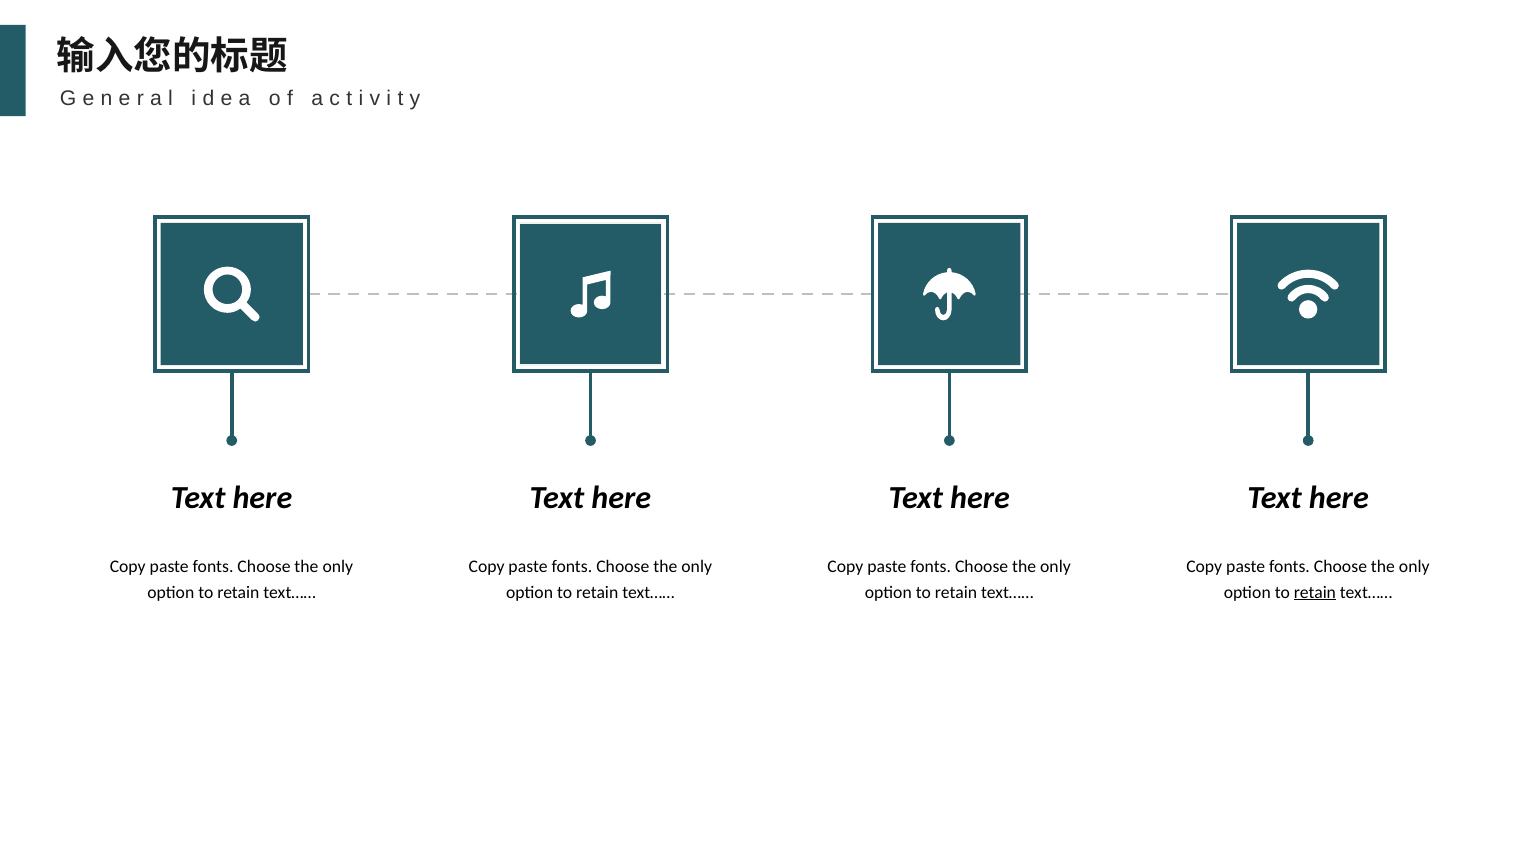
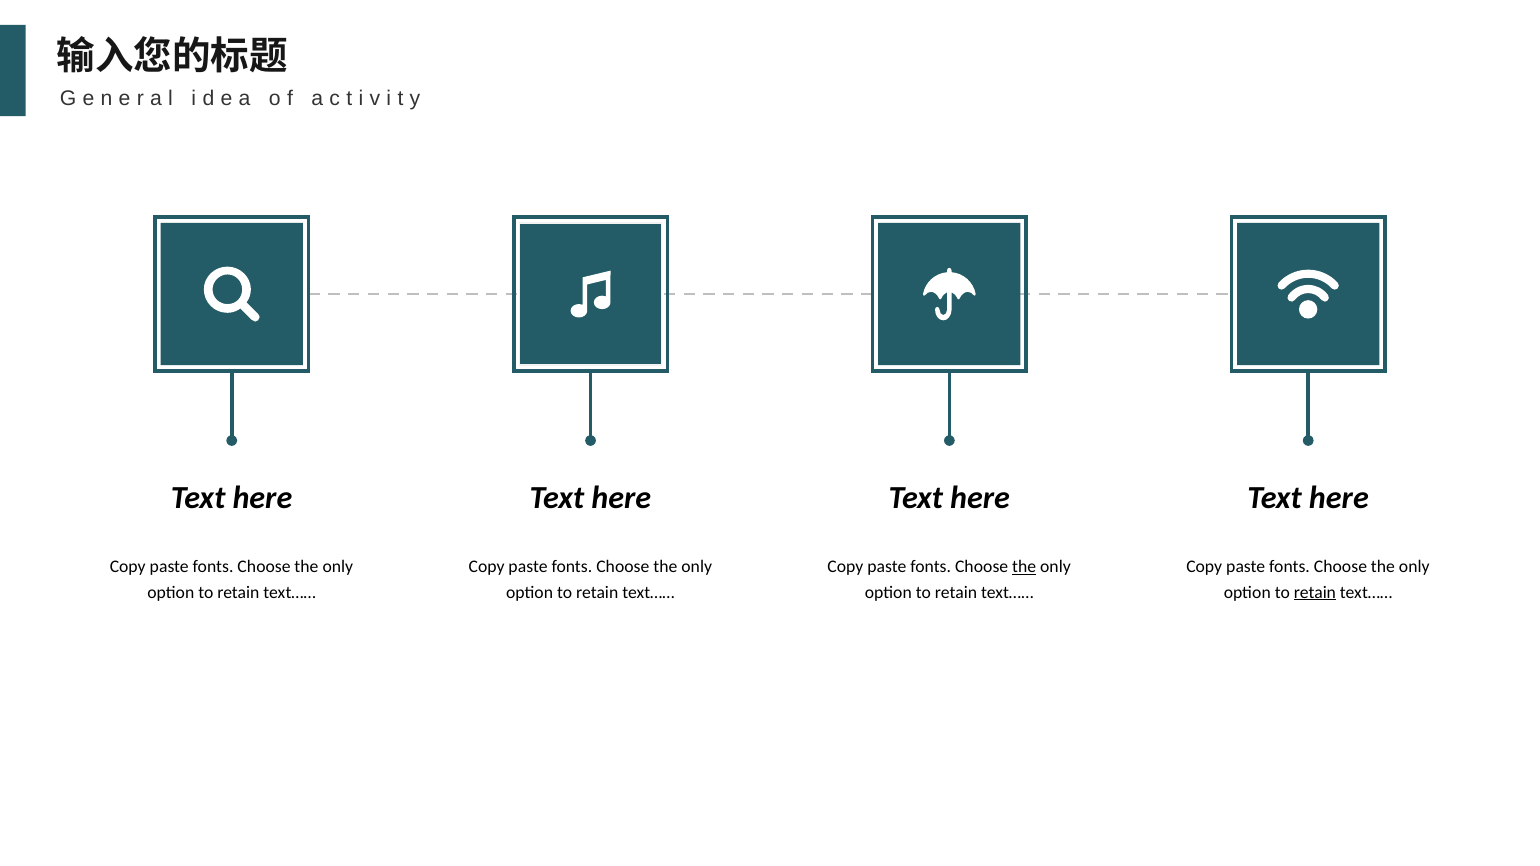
the underline: none -> present (1024, 567)
